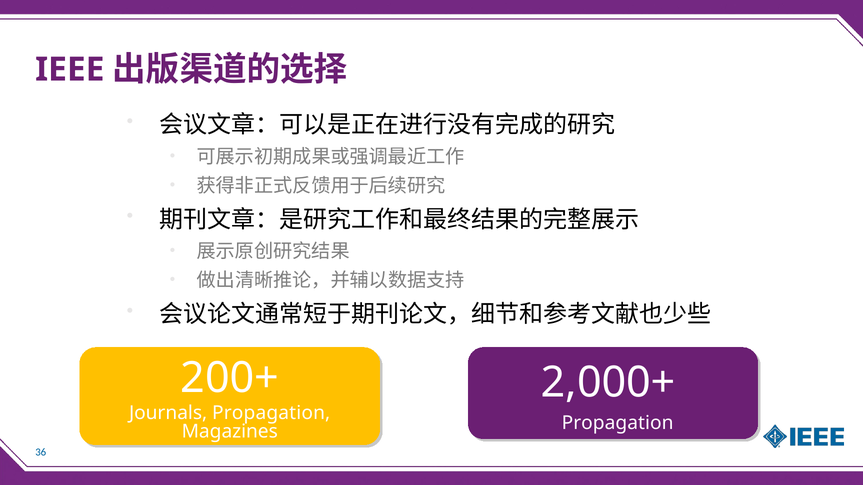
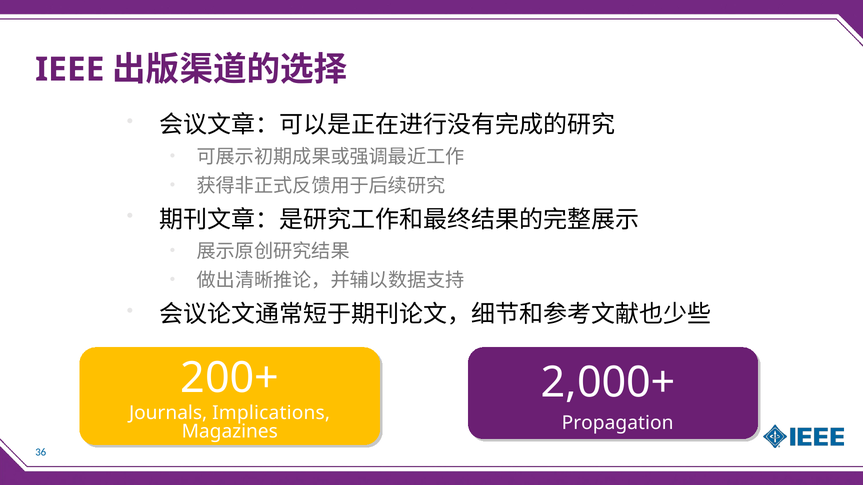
Journals Propagation: Propagation -> Implications (271, 413)
